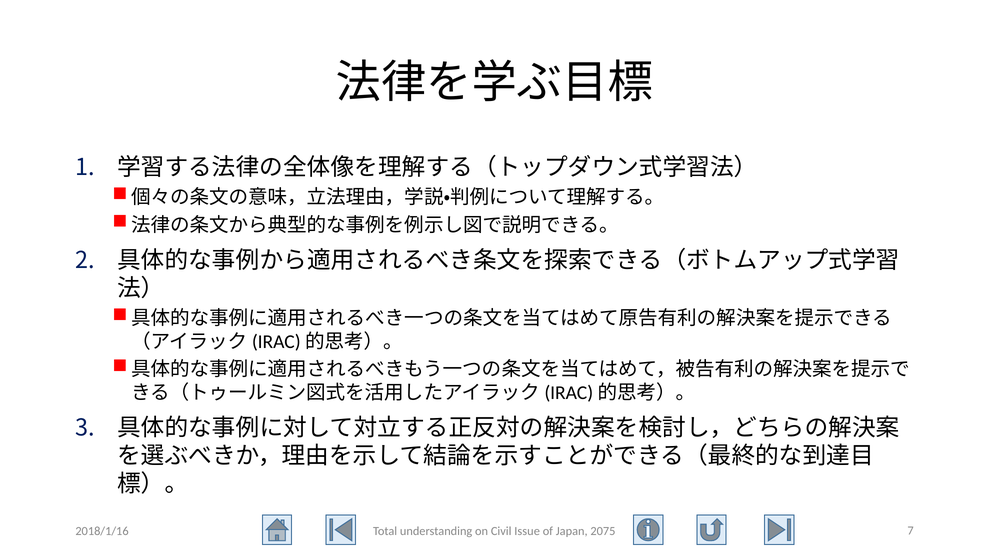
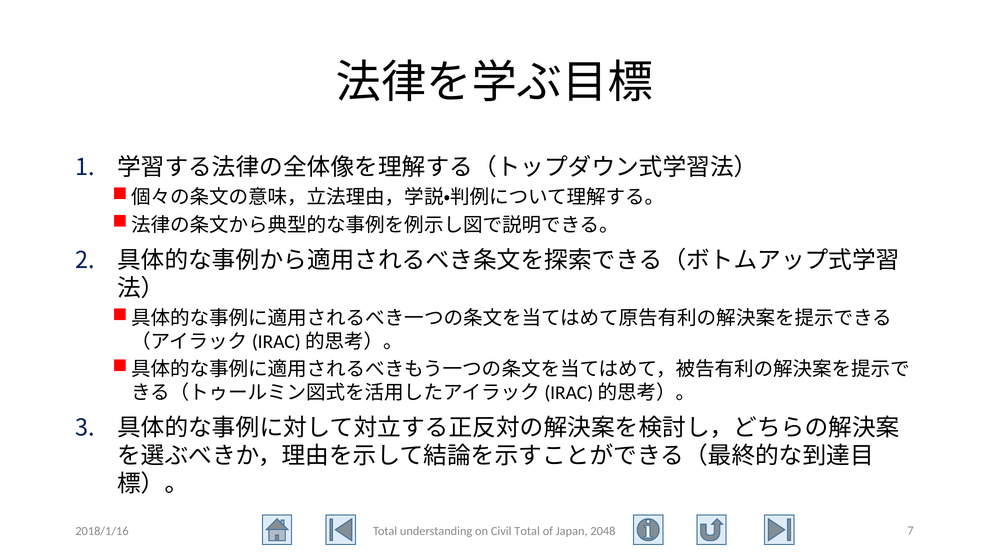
Civil Issue: Issue -> Total (527, 531)
2075: 2075 -> 2048 (603, 531)
